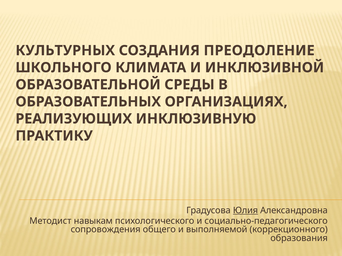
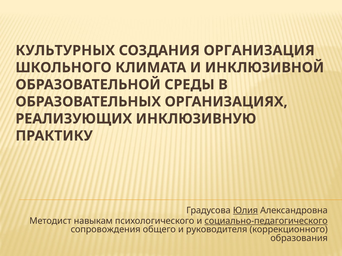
ПРЕОДОЛЕНИЕ: ПРЕОДОЛЕНИЕ -> ОРГАНИЗАЦИЯ (259, 51)
социально-педагогического underline: none -> present (266, 221)
выполняемой: выполняемой -> руководителя (217, 230)
